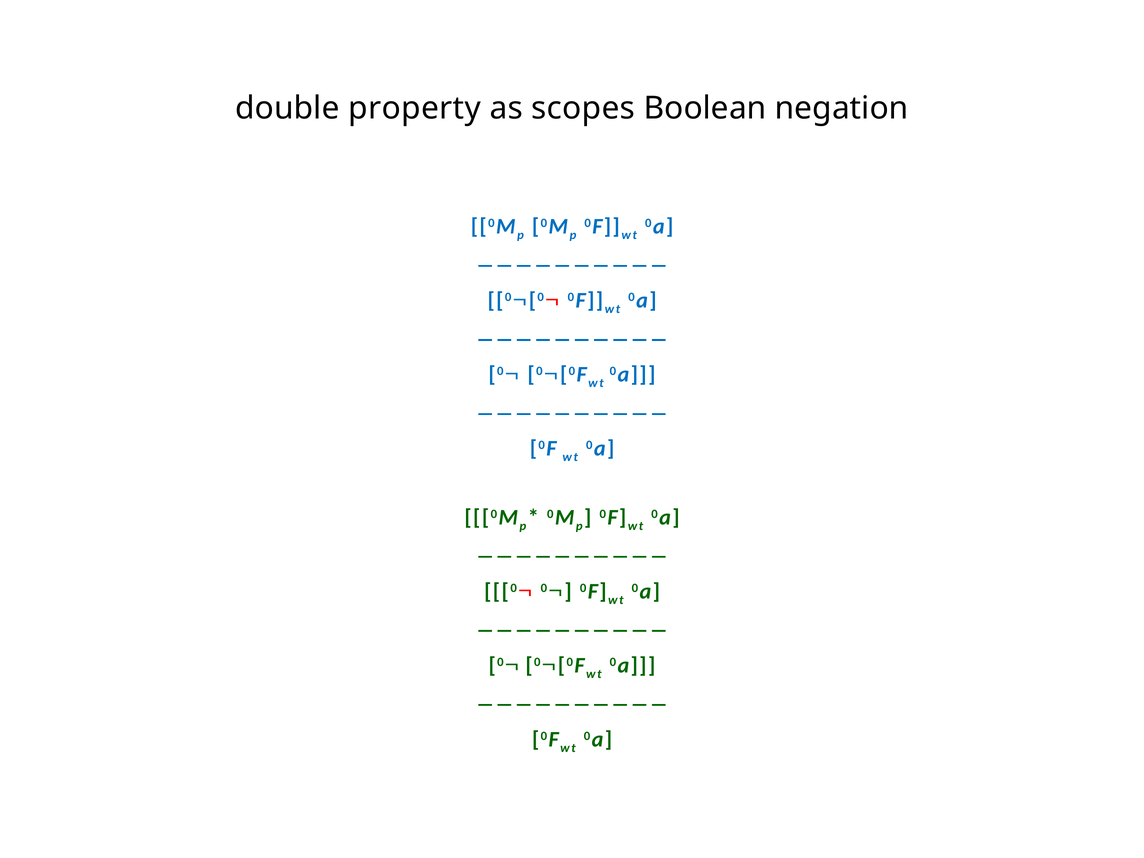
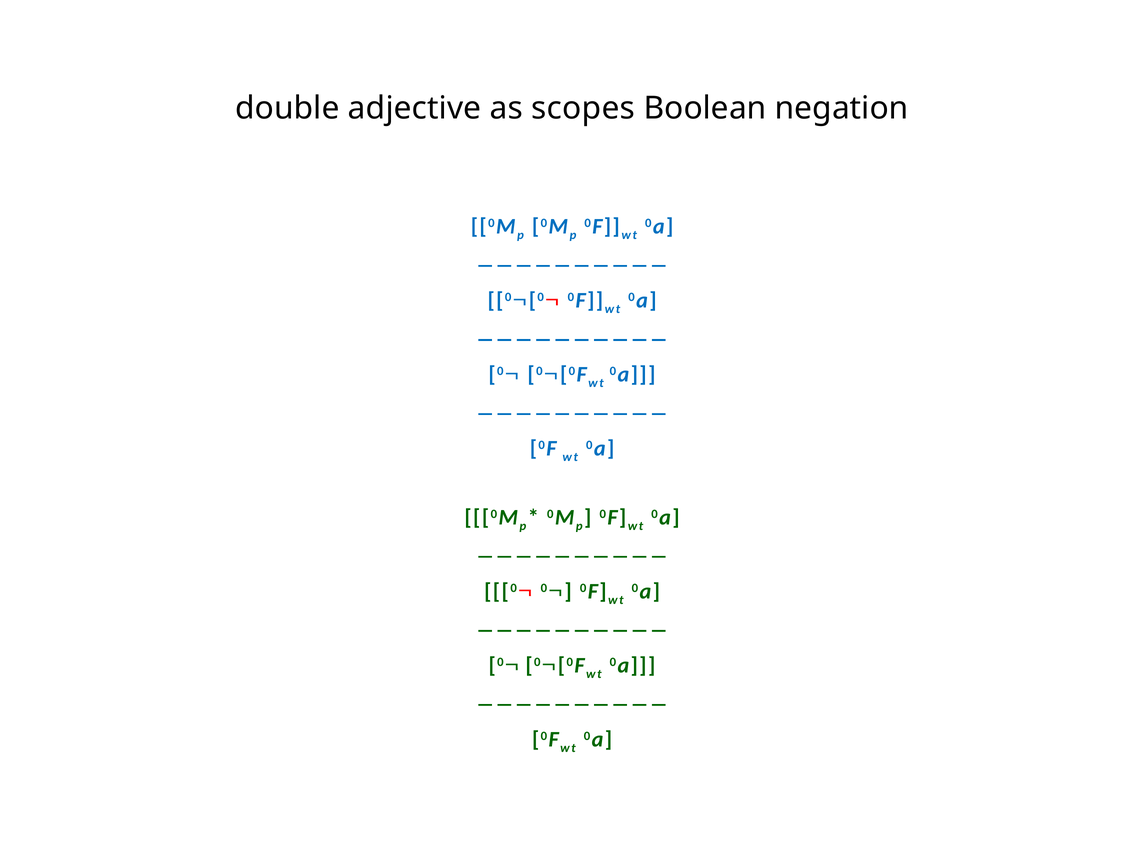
property: property -> adjective (415, 108)
